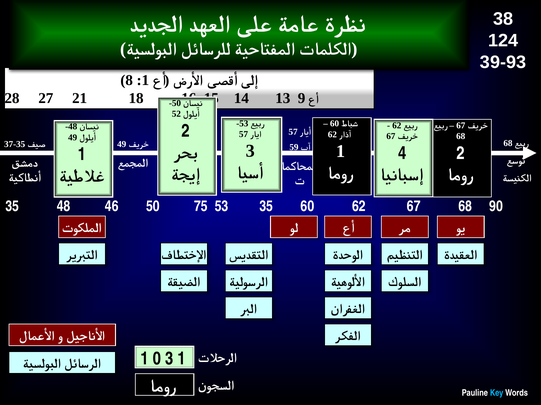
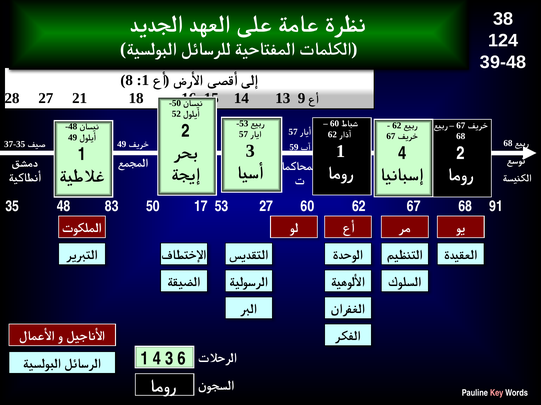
39-93: 39-93 -> 39-48 (503, 62)
46: 46 -> 83 (112, 207)
75: 75 -> 17 (201, 207)
53 35: 35 -> 27 (266, 207)
90: 90 -> 91 (496, 207)
1 0: 0 -> 4 (157, 359)
3 1: 1 -> 6 (182, 359)
Key colour: light blue -> pink (497, 394)
